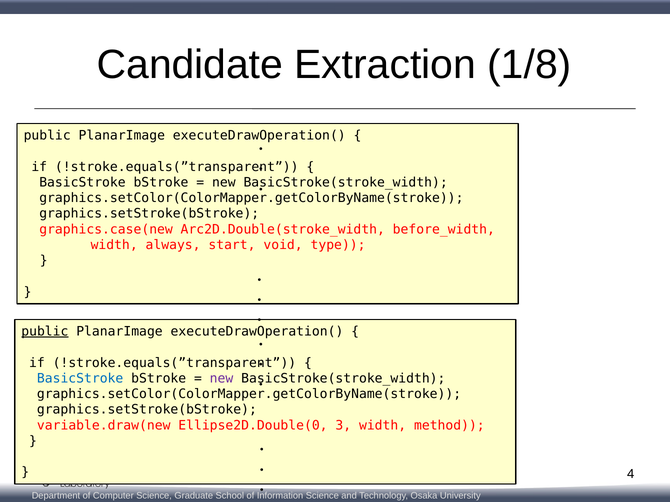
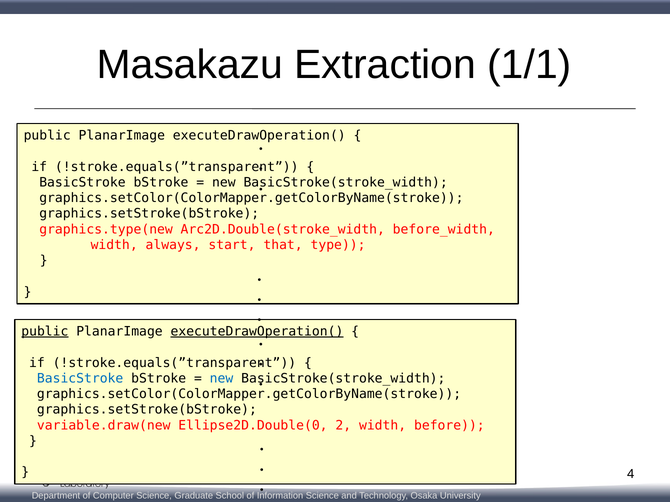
Candidate: Candidate -> Masakazu (190, 65)
1/8: 1/8 -> 1/1 (529, 65)
graphics.case(new: graphics.case(new -> graphics.type(new (106, 229)
void: void -> that (283, 245)
executeDrawOperation( underline: none -> present (257, 332)
new colour: purple -> blue (222, 379)
3: 3 -> 2 (343, 426)
method: method -> before (449, 426)
